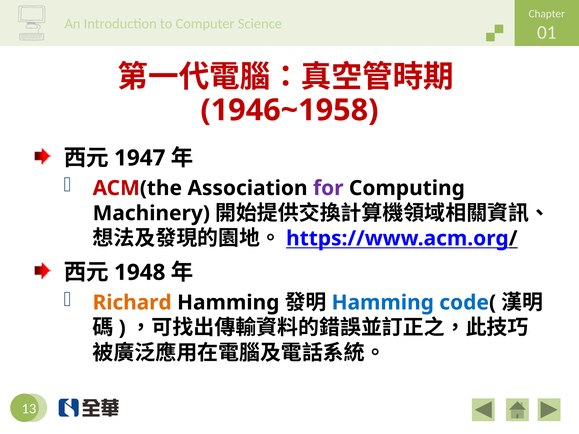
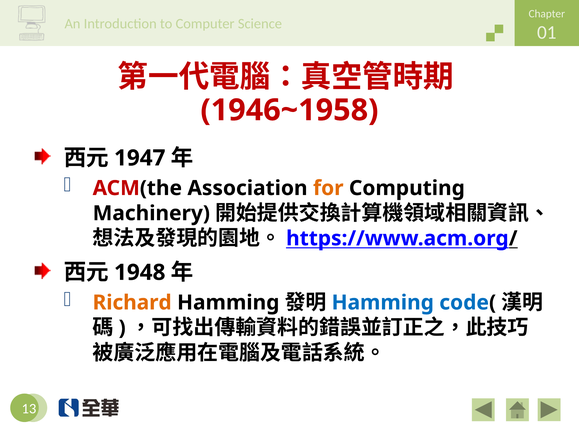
for colour: purple -> orange (328, 188)
